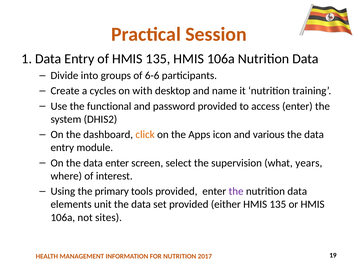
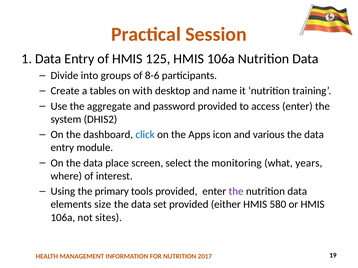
of HMIS 135: 135 -> 125 (158, 59)
6-6: 6-6 -> 8-6 (152, 76)
cycles: cycles -> tables (103, 91)
functional: functional -> aggregate (109, 106)
click colour: orange -> blue (145, 135)
data enter: enter -> place (117, 163)
supervision: supervision -> monitoring (237, 163)
unit: unit -> size (103, 205)
either HMIS 135: 135 -> 580 (278, 205)
